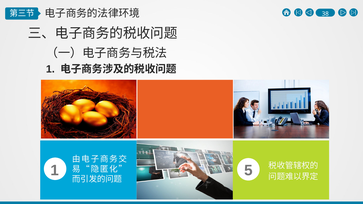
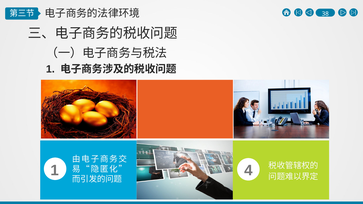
5: 5 -> 4 (248, 170)
